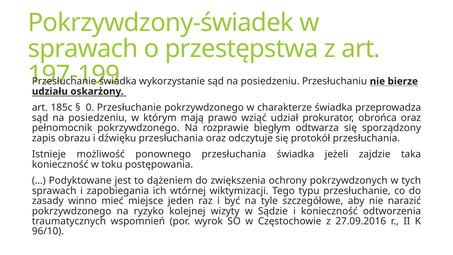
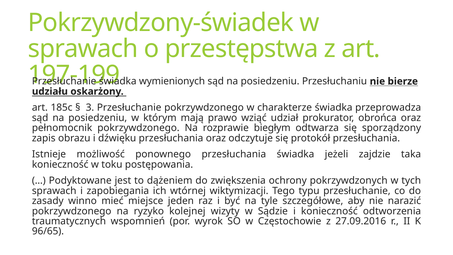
wykorzystanie: wykorzystanie -> wymienionych (172, 81)
0: 0 -> 3 (90, 108)
96/10: 96/10 -> 96/65 (48, 231)
